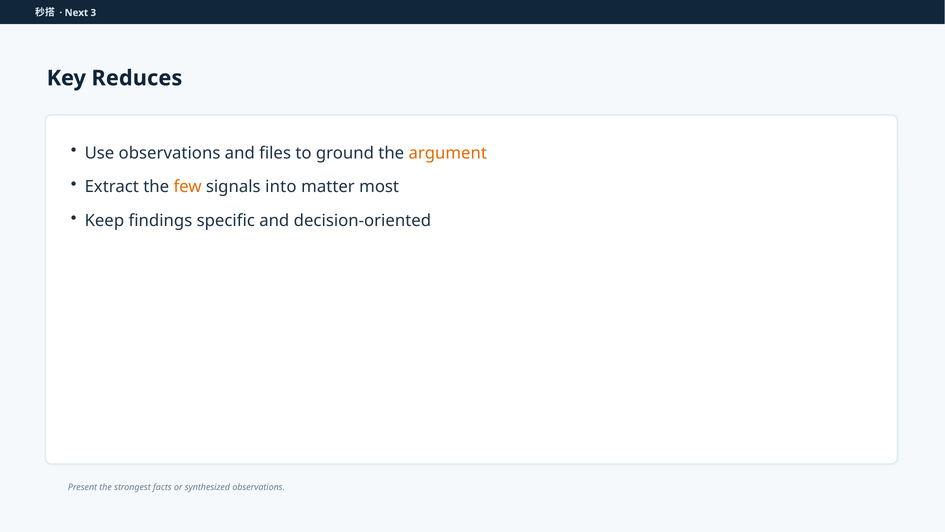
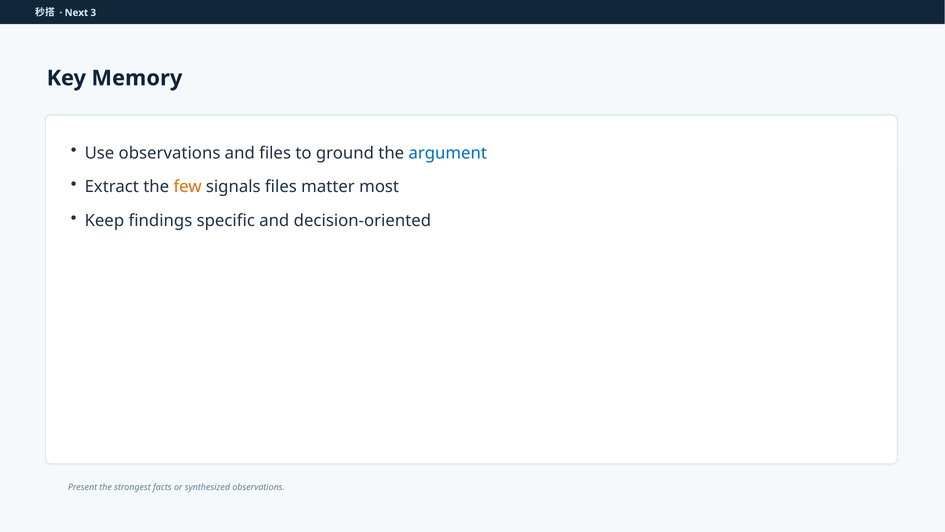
Reduces: Reduces -> Memory (137, 78)
argument colour: orange -> blue (448, 153)
signals into: into -> files (281, 187)
